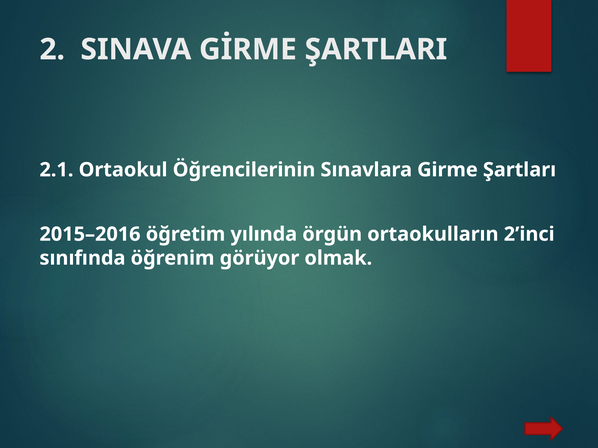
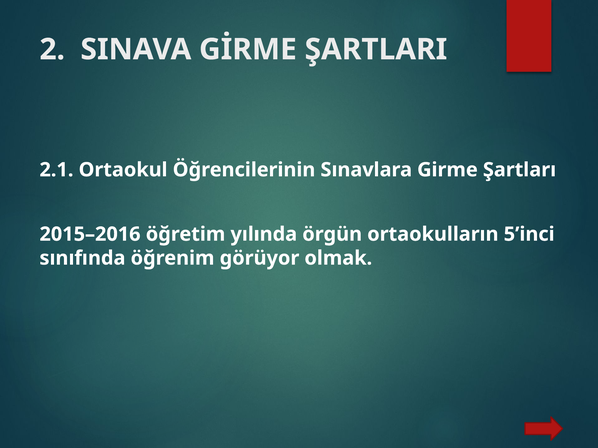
2’inci: 2’inci -> 5’inci (529, 234)
